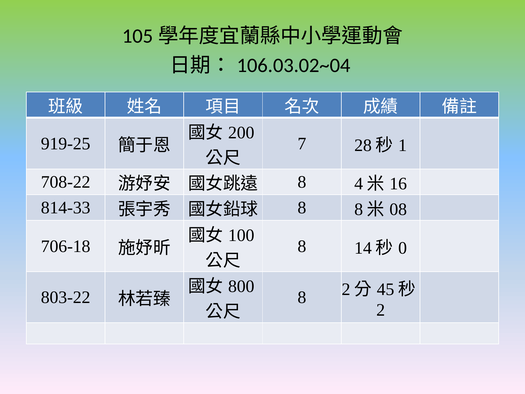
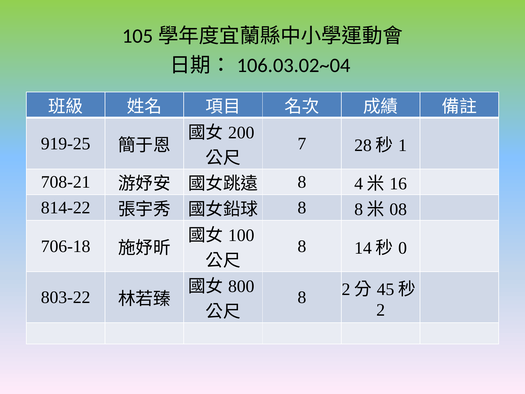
708-22: 708-22 -> 708-21 (66, 182)
814-33: 814-33 -> 814-22 (66, 208)
